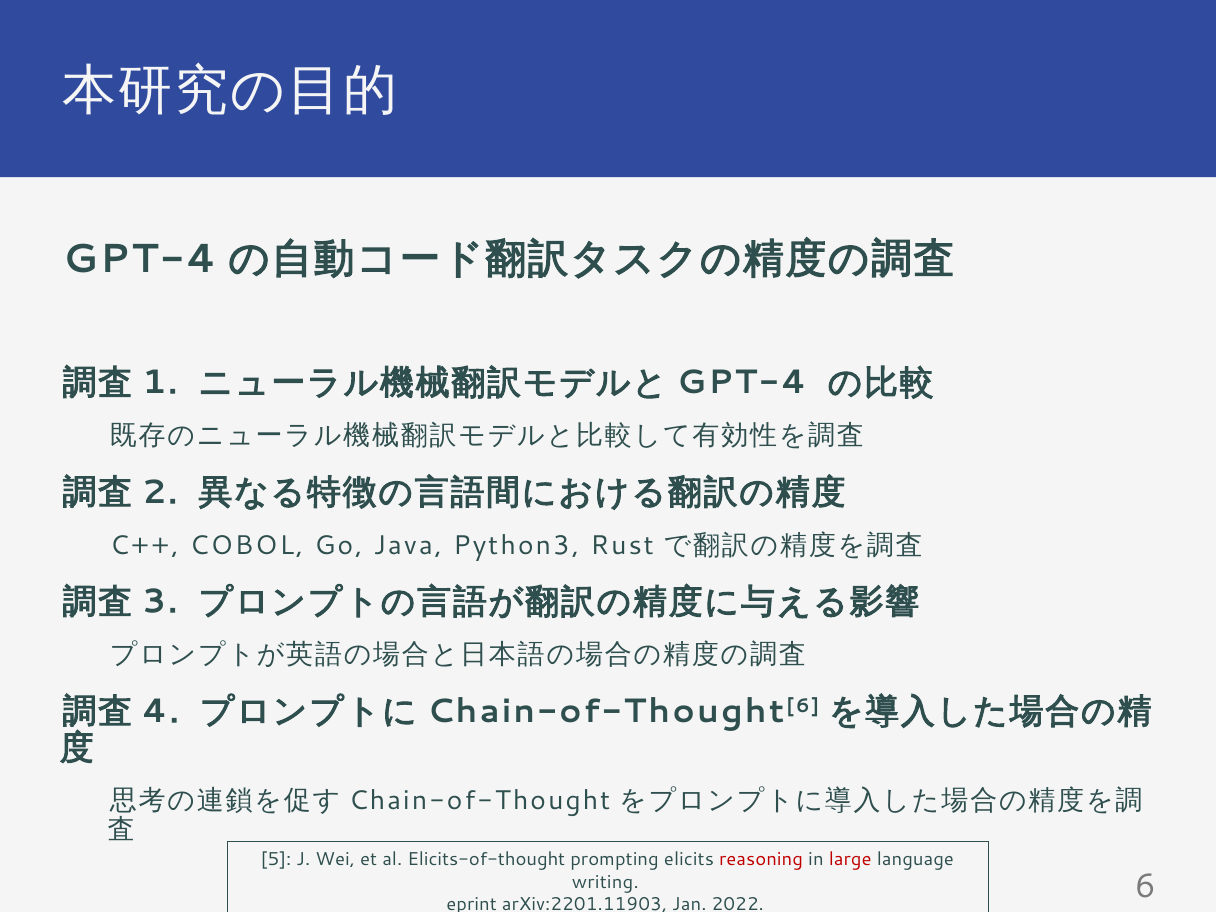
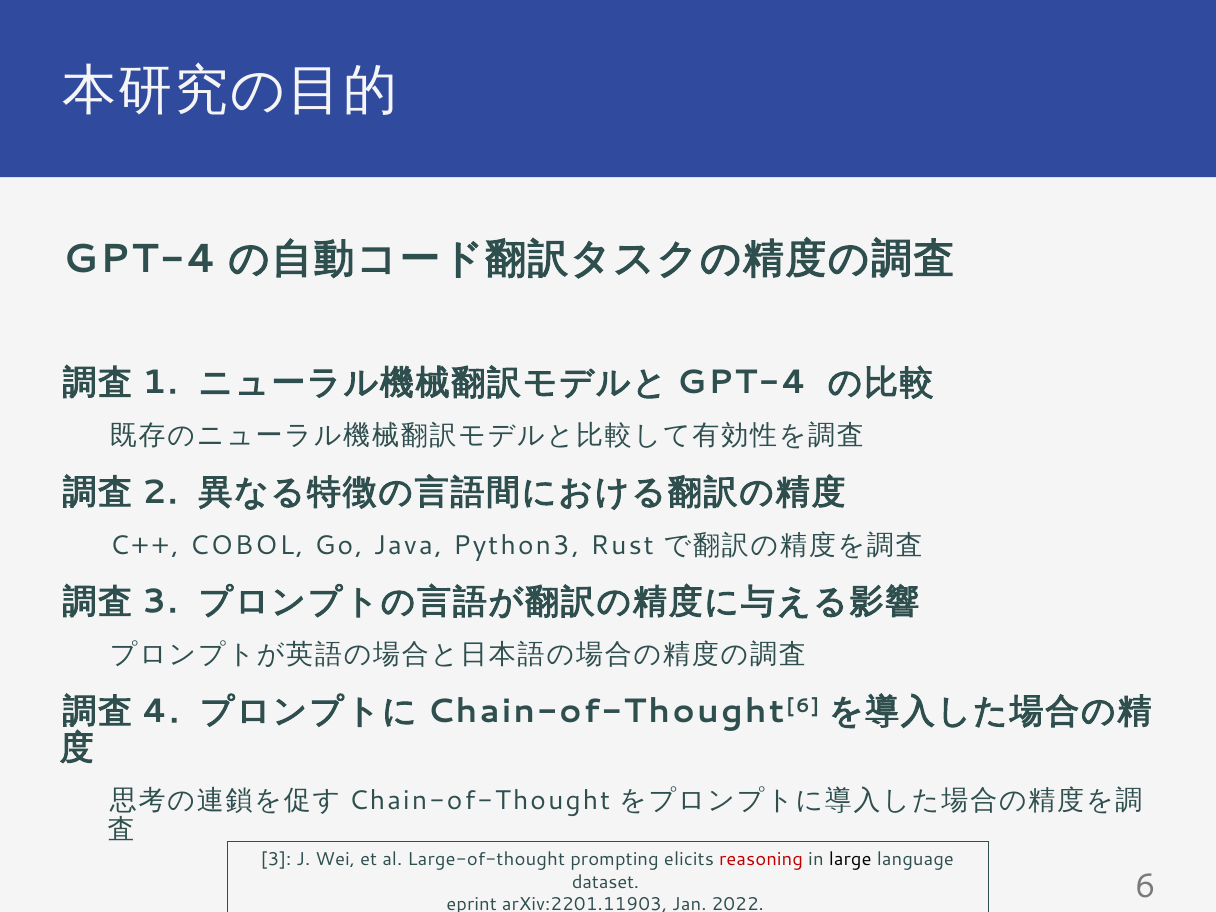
5: 5 -> 3 (276, 860)
Elicits-of-thought: Elicits-of-thought -> Large-of-thought (486, 860)
large colour: red -> black (850, 860)
writing: writing -> dataset (606, 882)
